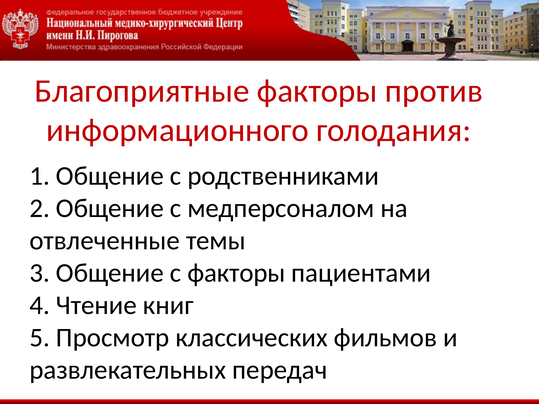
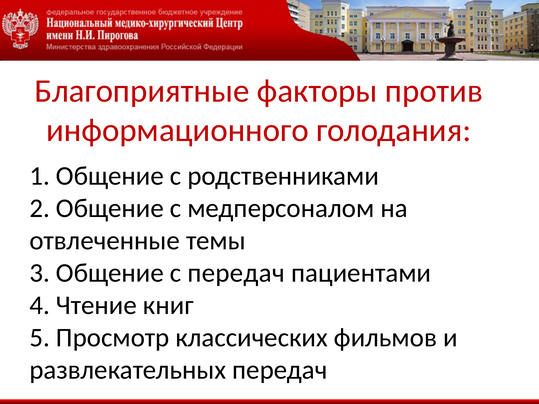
с факторы: факторы -> передач (236, 273)
